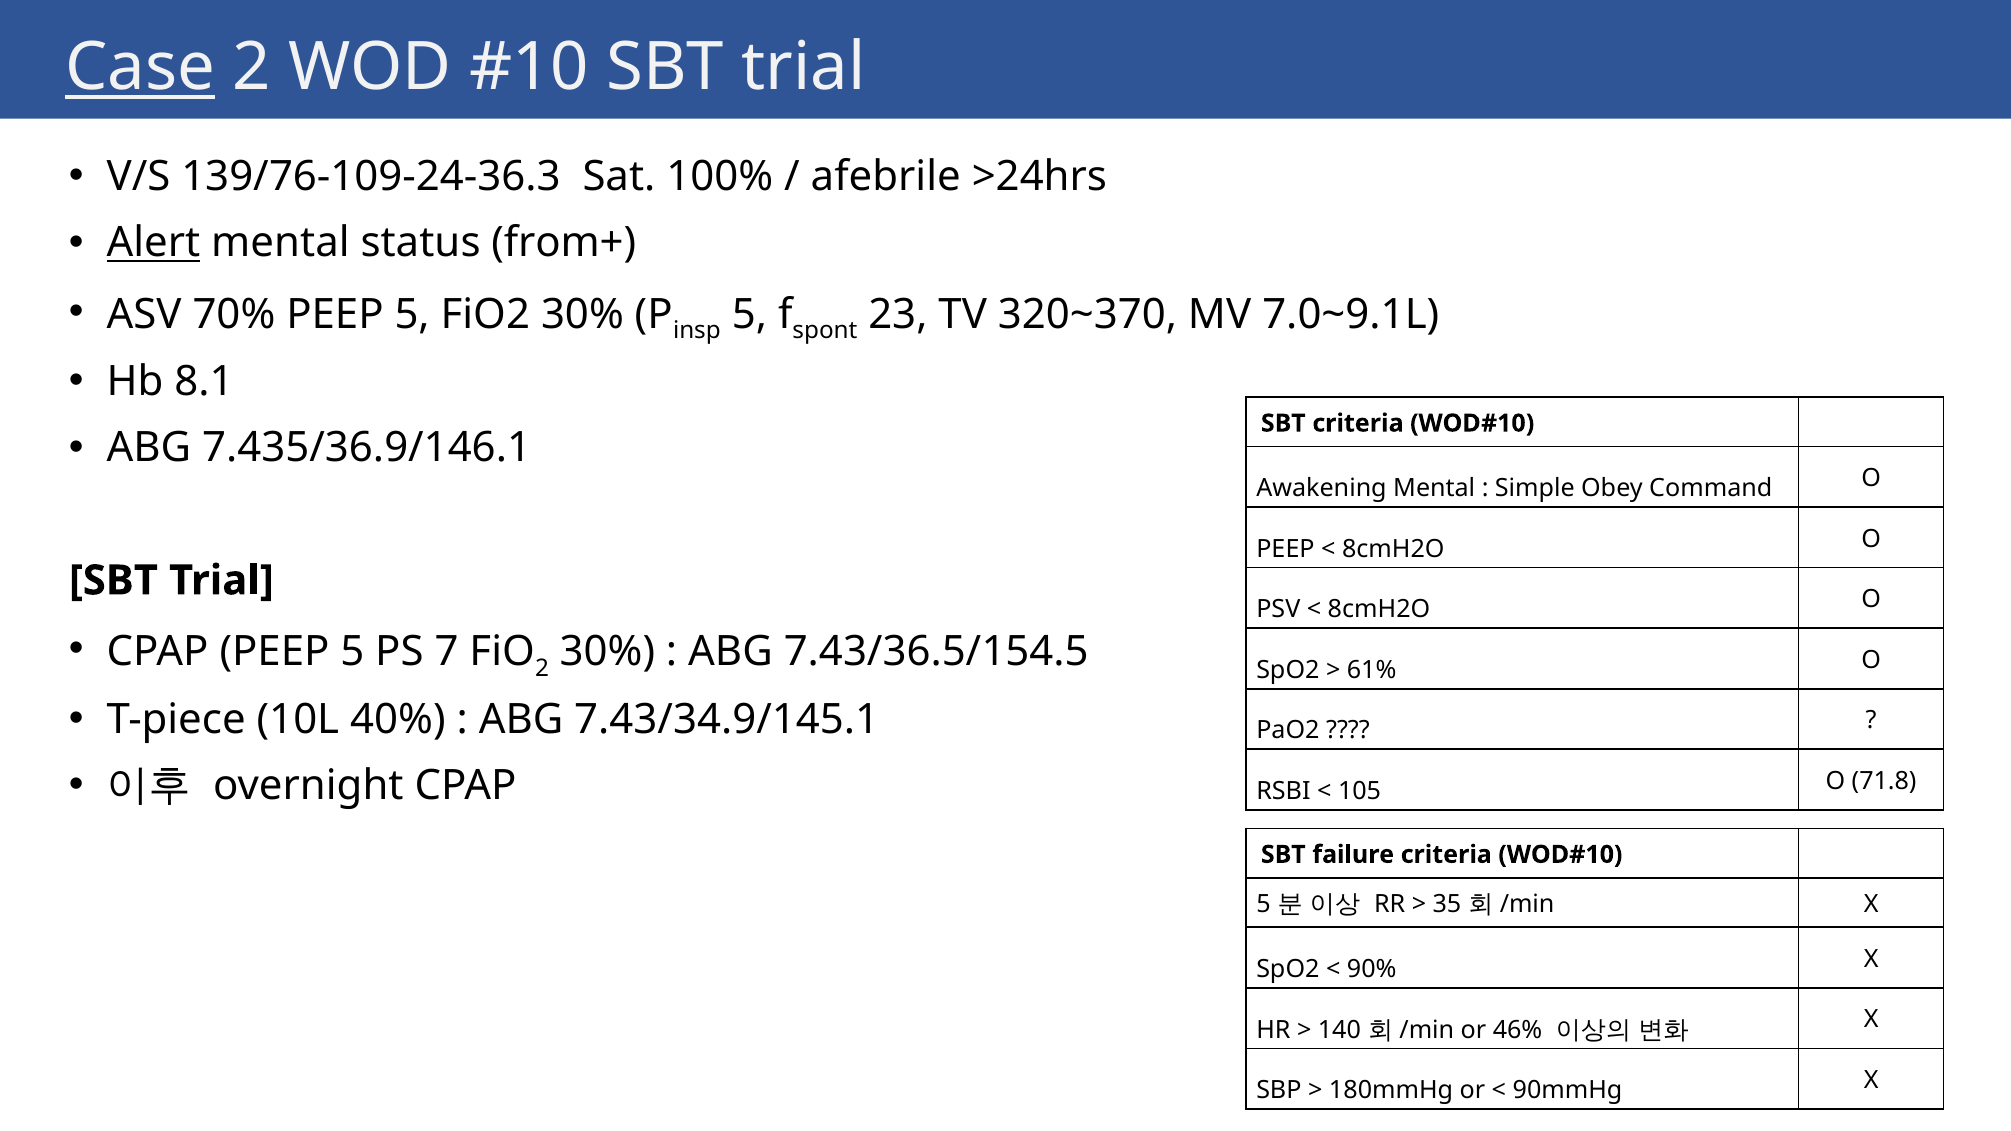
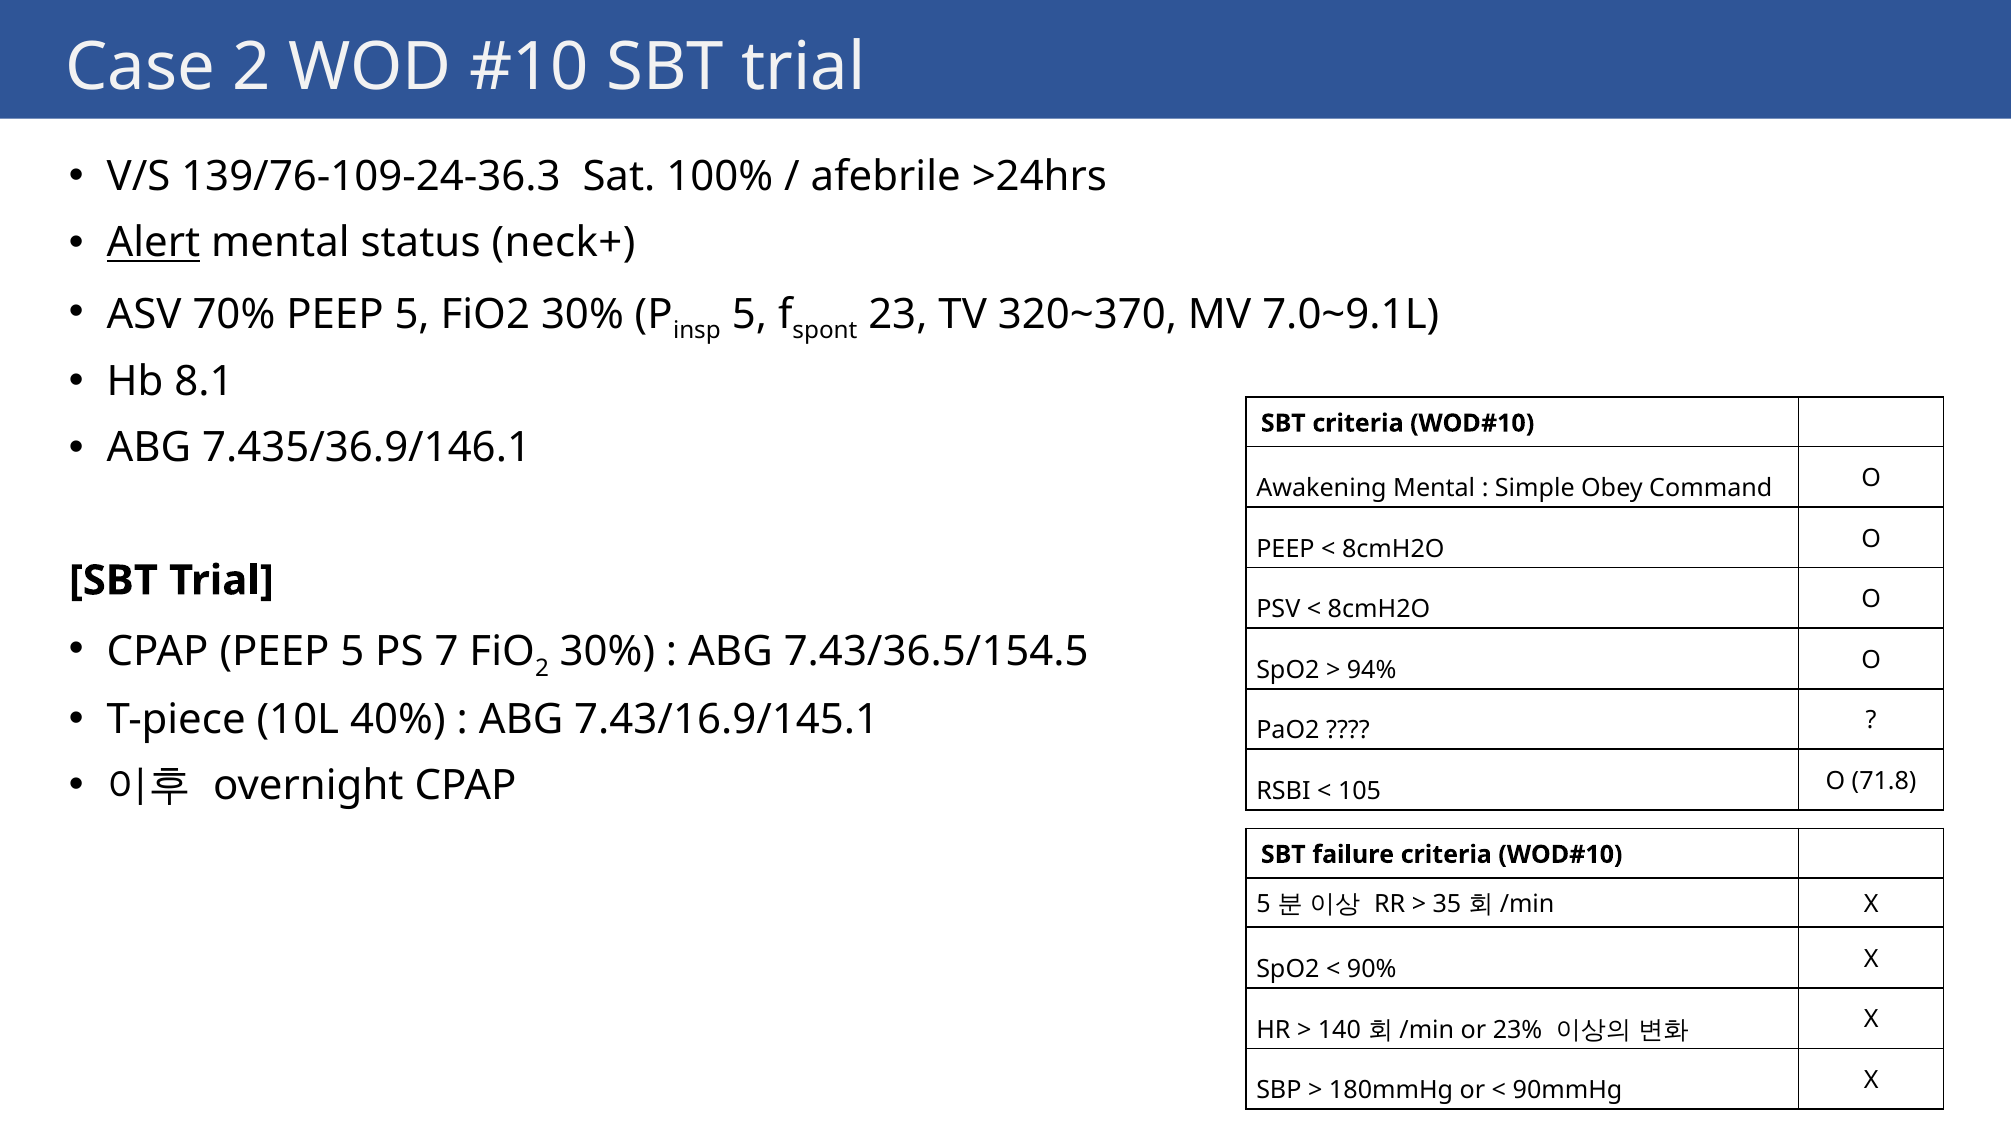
Case underline: present -> none (140, 68)
from+: from+ -> neck+ (564, 243)
61%: 61% -> 94% (1372, 670)
7.43/34.9/145.1: 7.43/34.9/145.1 -> 7.43/16.9/145.1 (727, 720)
46%: 46% -> 23% (1518, 1030)
